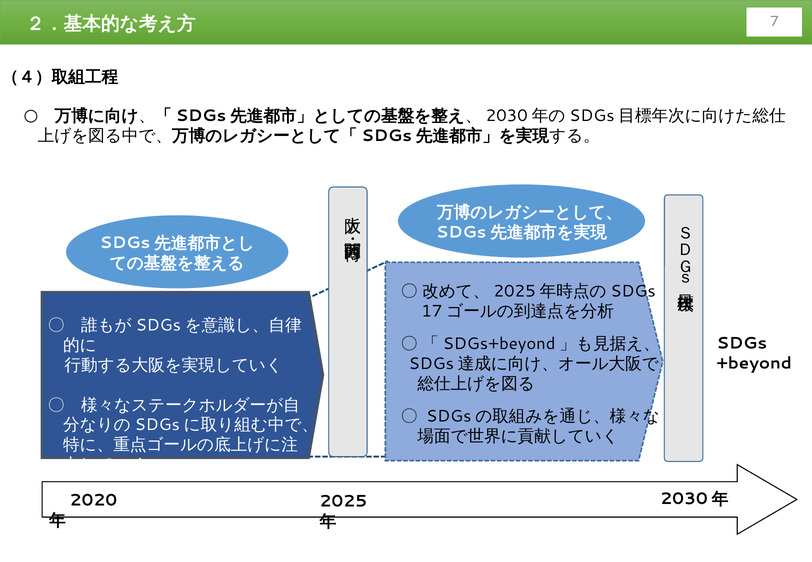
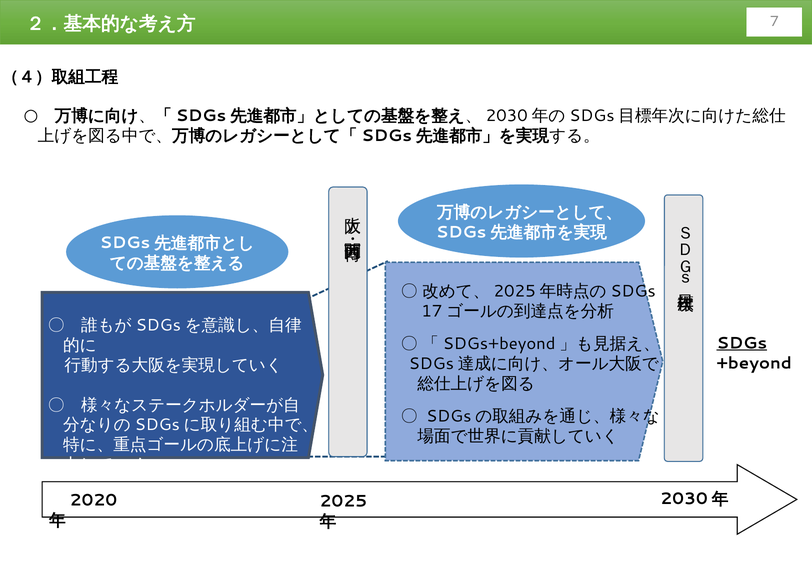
SDGs underline: none -> present (742, 343)
